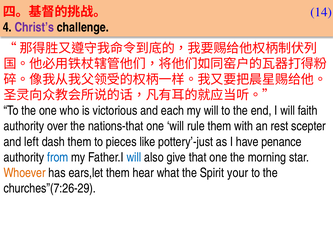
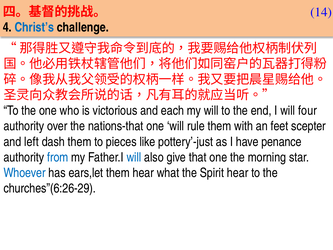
Christ’s colour: purple -> blue (34, 27)
faith: faith -> four (308, 111)
rest: rest -> feet (279, 126)
Whoever colour: orange -> blue (25, 173)
Spirit your: your -> hear (238, 173)
churches”(7:26-29: churches”(7:26-29 -> churches”(6:26-29 (50, 188)
